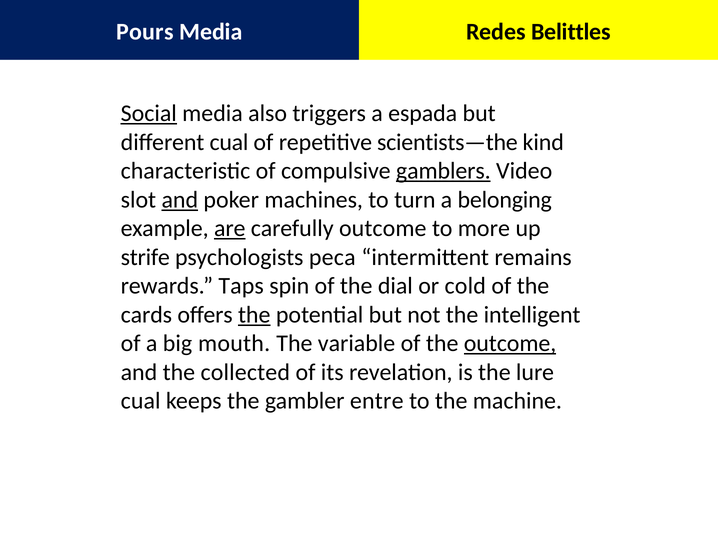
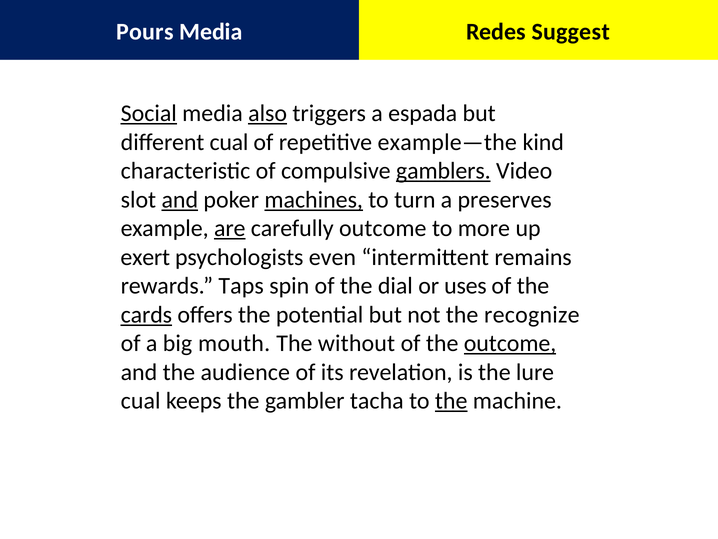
Belittles: Belittles -> Suggest (571, 32)
also underline: none -> present (268, 113)
scientists—the: scientists—the -> example—the (447, 142)
machines underline: none -> present (314, 200)
belonging: belonging -> preserves (505, 200)
strife: strife -> exert (145, 257)
peca: peca -> even (332, 257)
cold: cold -> uses (465, 286)
cards underline: none -> present (146, 315)
the underline: present -> none (254, 315)
intelligent: intelligent -> recognize (532, 315)
variable: variable -> without (356, 343)
collected: collected -> audience (245, 372)
entre: entre -> tacha (377, 401)
the underline: none -> present (451, 401)
